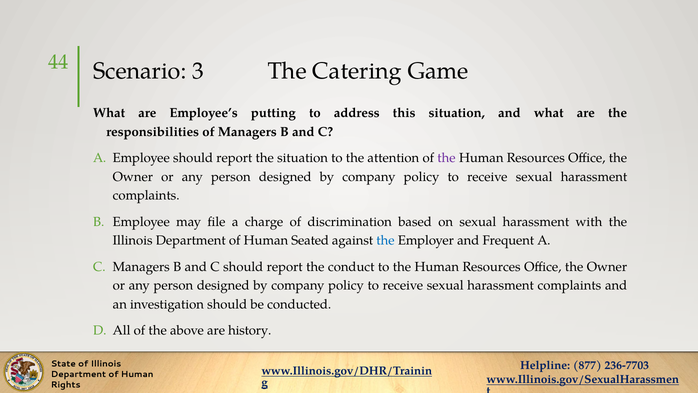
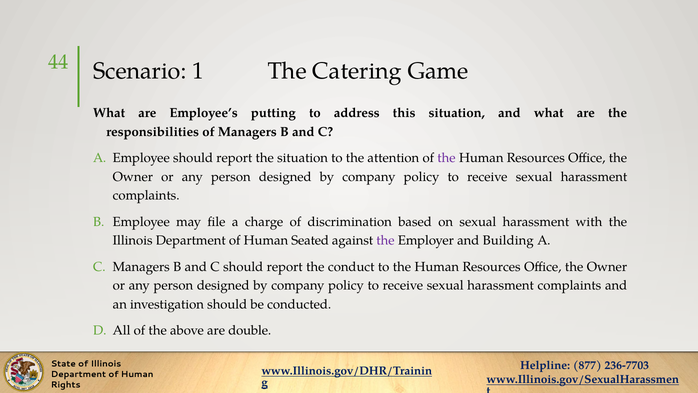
3: 3 -> 1 (198, 71)
the colour: blue -> purple (385, 240)
Frequent: Frequent -> Building (508, 240)
history: history -> double (250, 330)
